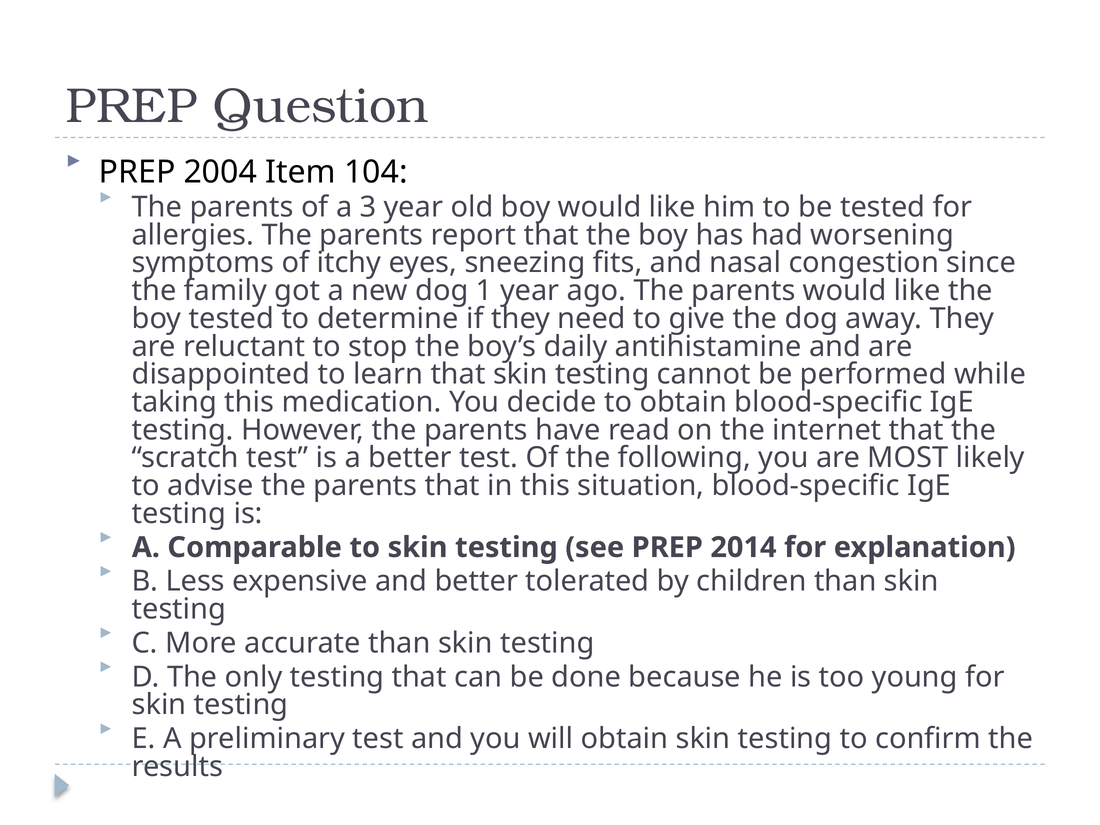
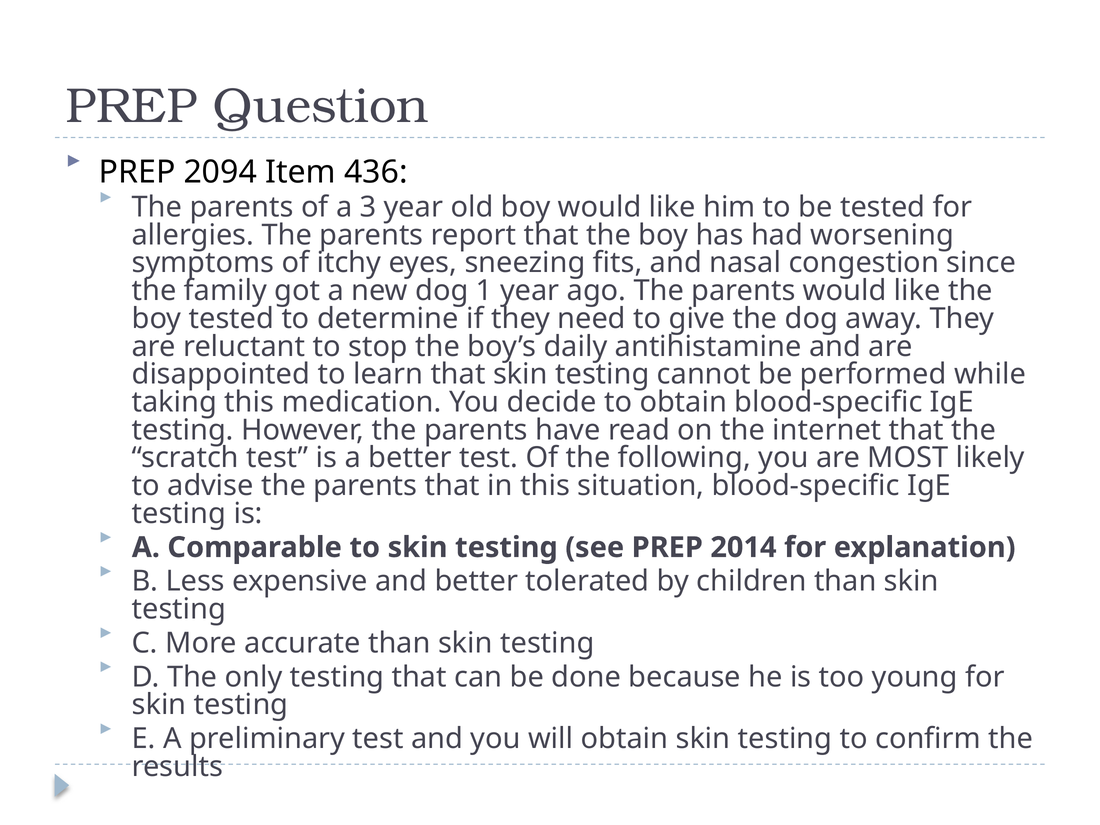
2004: 2004 -> 2094 (220, 172)
104: 104 -> 436 (376, 172)
